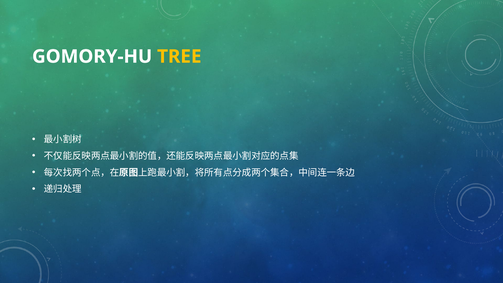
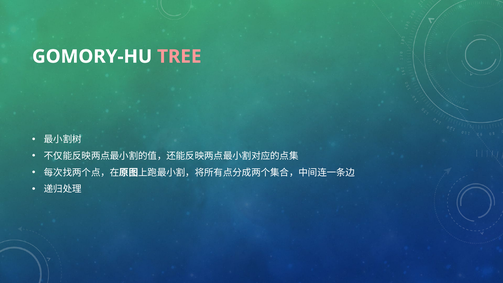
TREE colour: yellow -> pink (179, 56)
